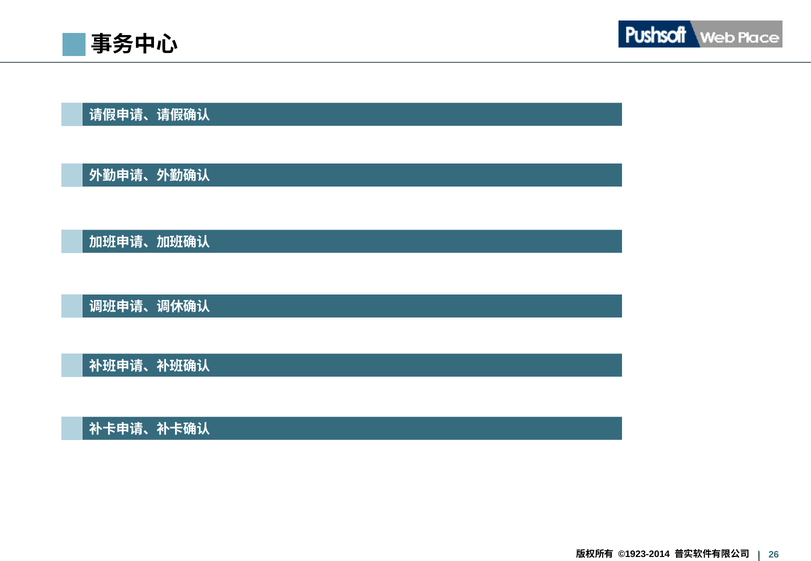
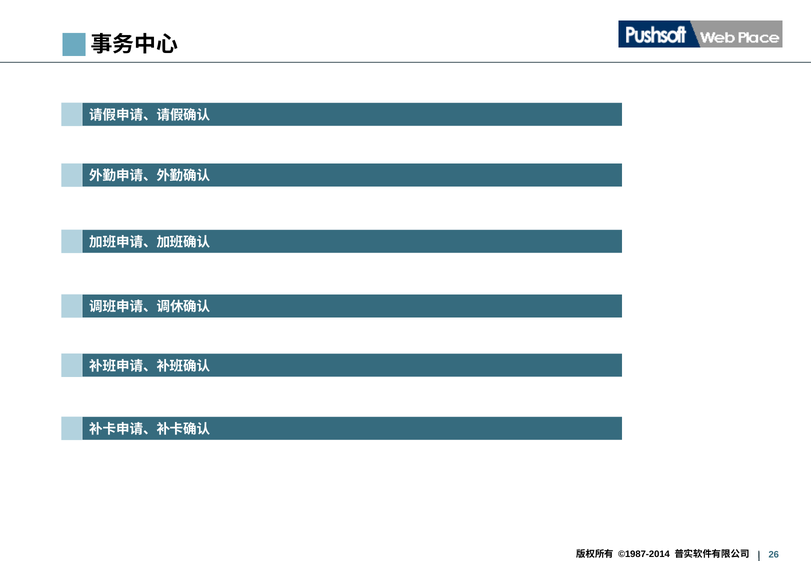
©1923-2014: ©1923-2014 -> ©1987-2014 (644, 554)
